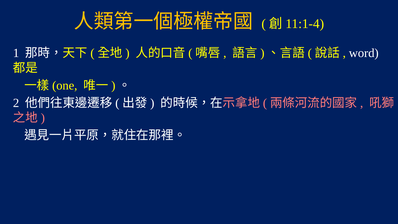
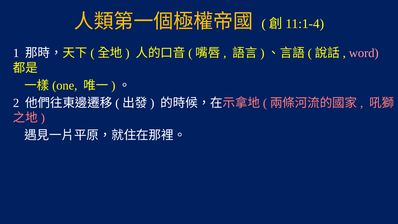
word colour: white -> pink (364, 53)
